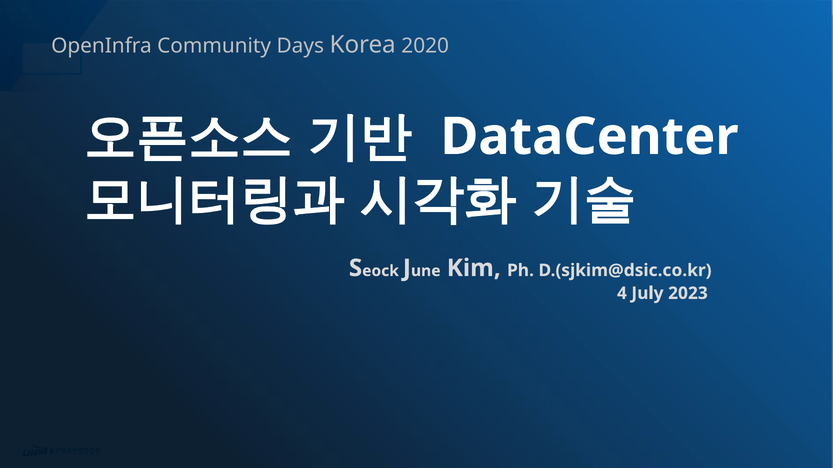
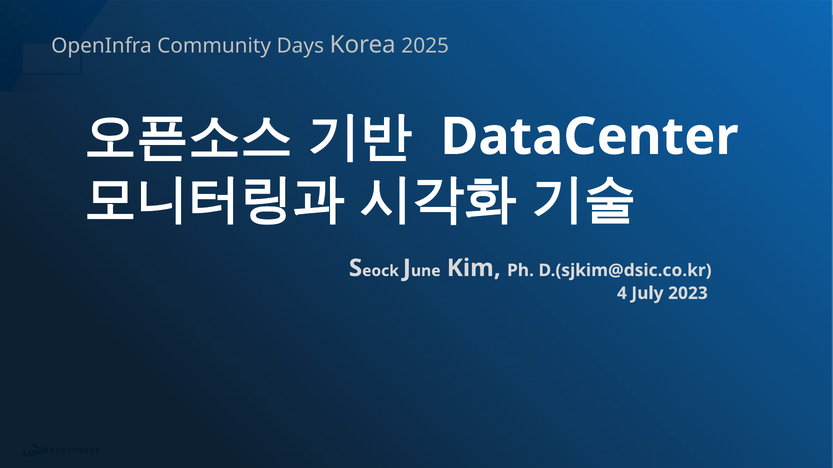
2020: 2020 -> 2025 (425, 46)
